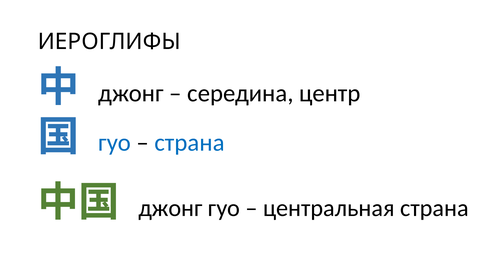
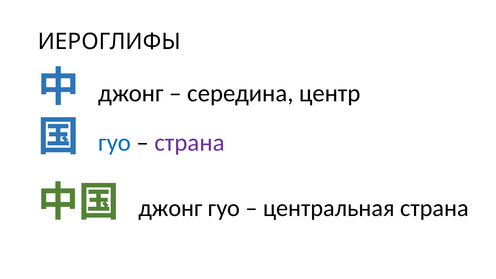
страна colour: blue -> purple (190, 143)
